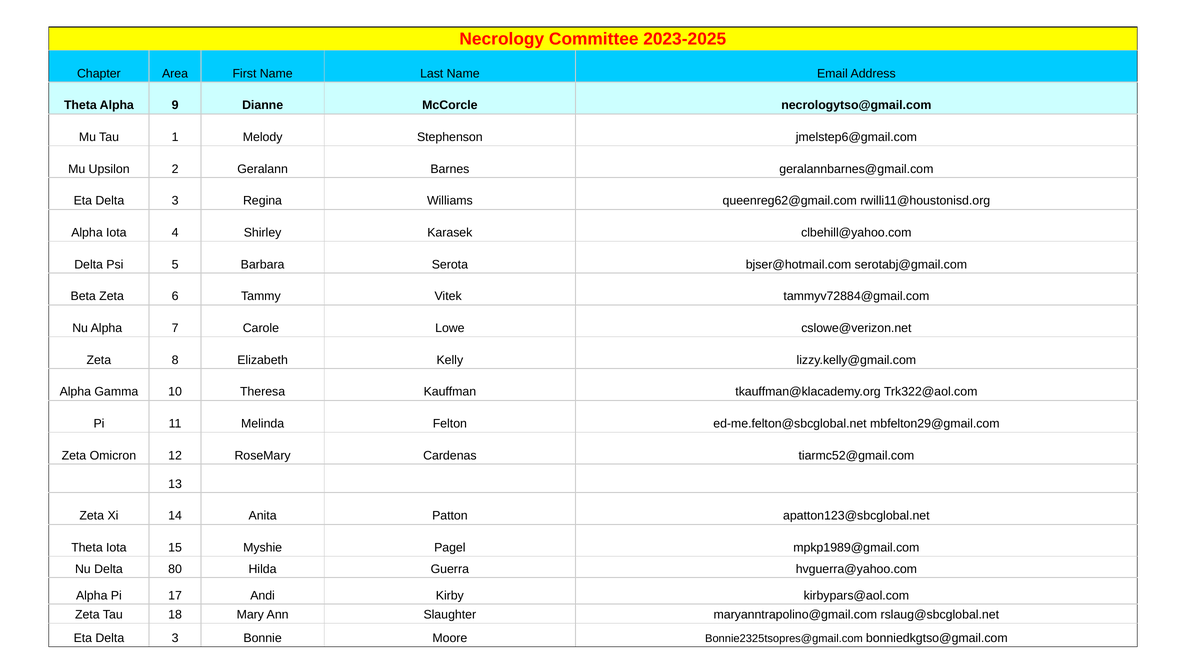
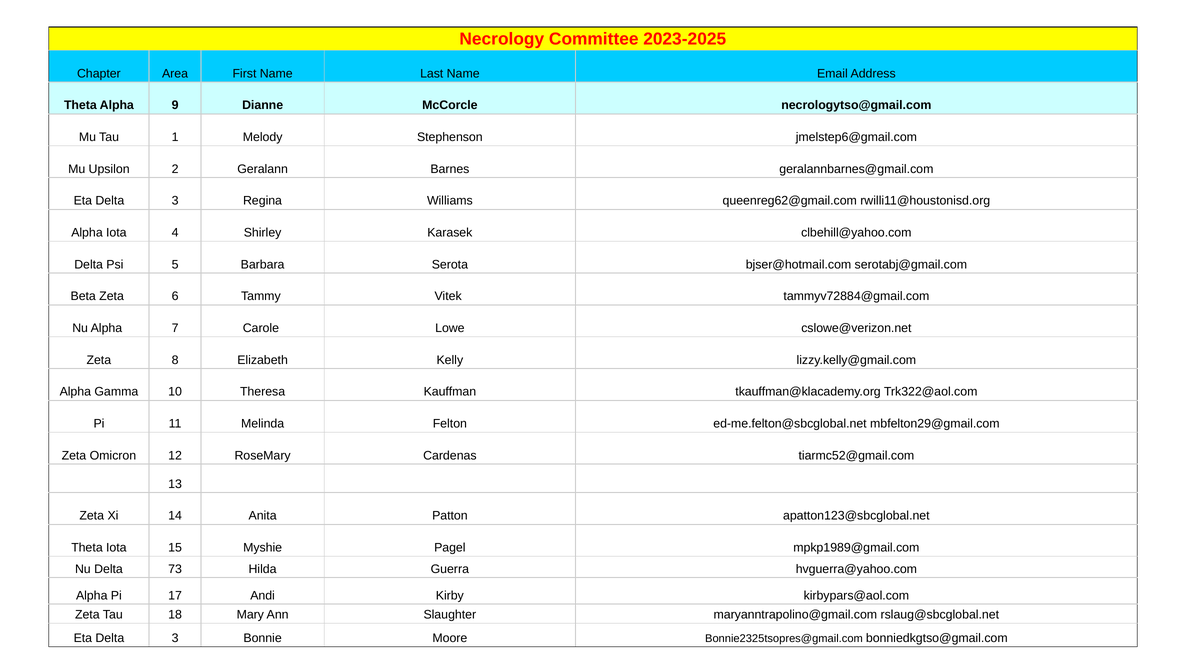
80: 80 -> 73 (175, 569)
